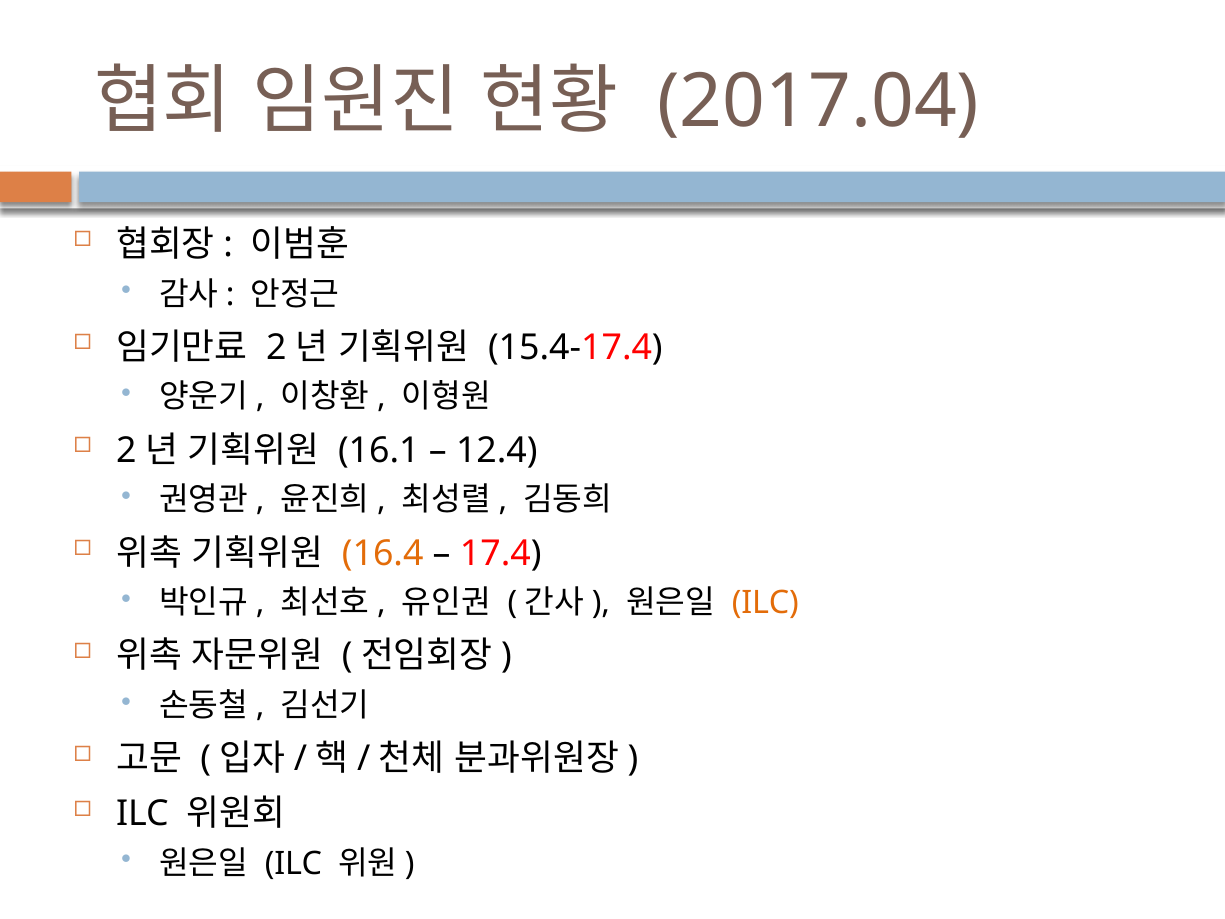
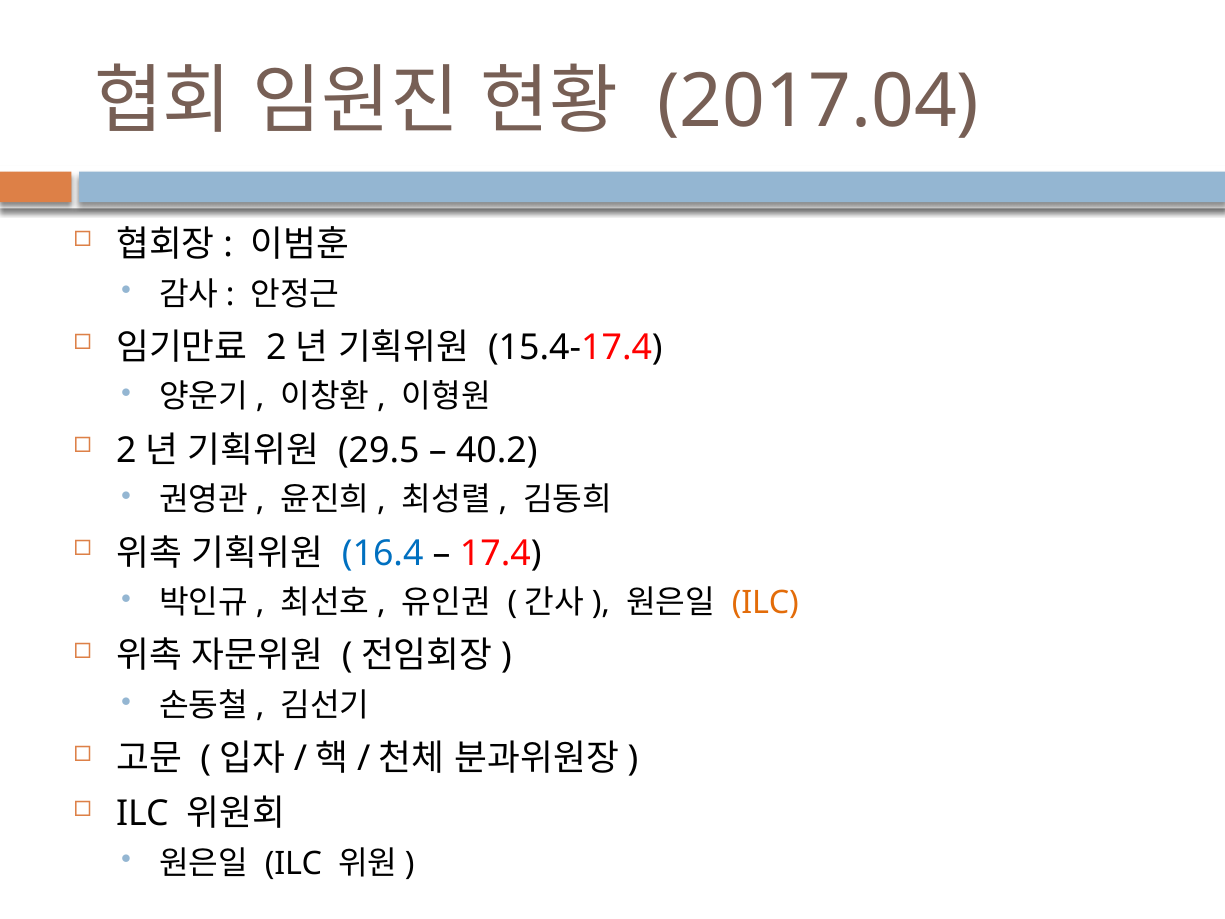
16.1: 16.1 -> 29.5 (379, 450)
12.4: 12.4 -> 40.2 (497, 450)
16.4 colour: orange -> blue (383, 553)
